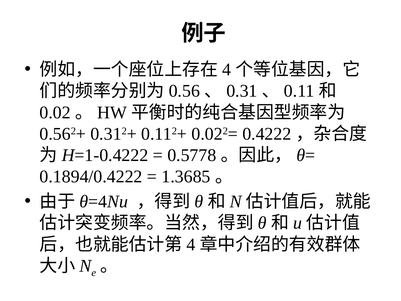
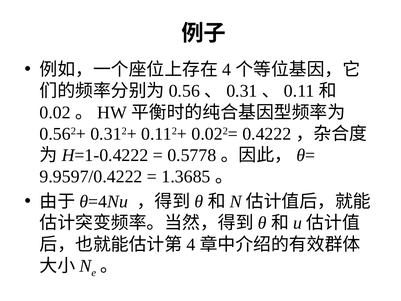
0.1894/0.4222: 0.1894/0.4222 -> 9.9597/0.4222 (91, 177)
